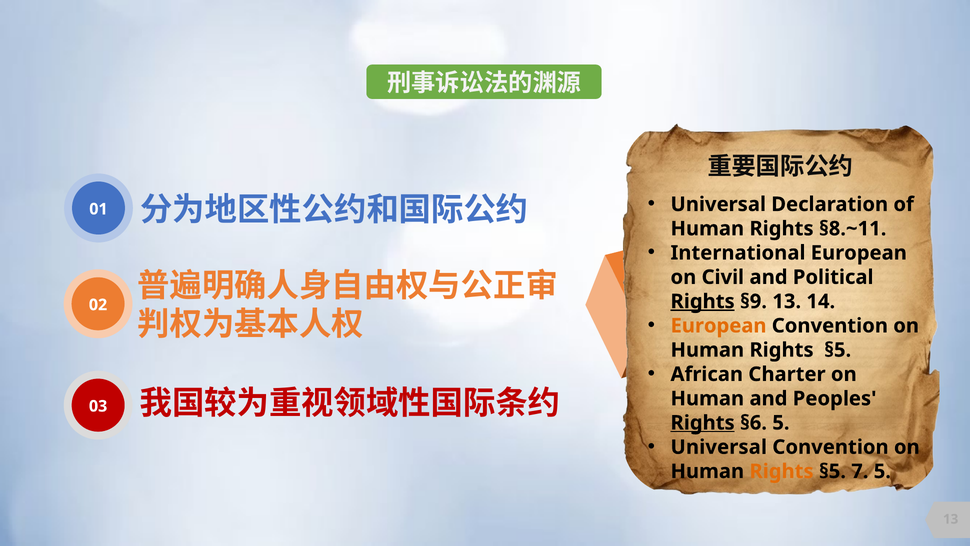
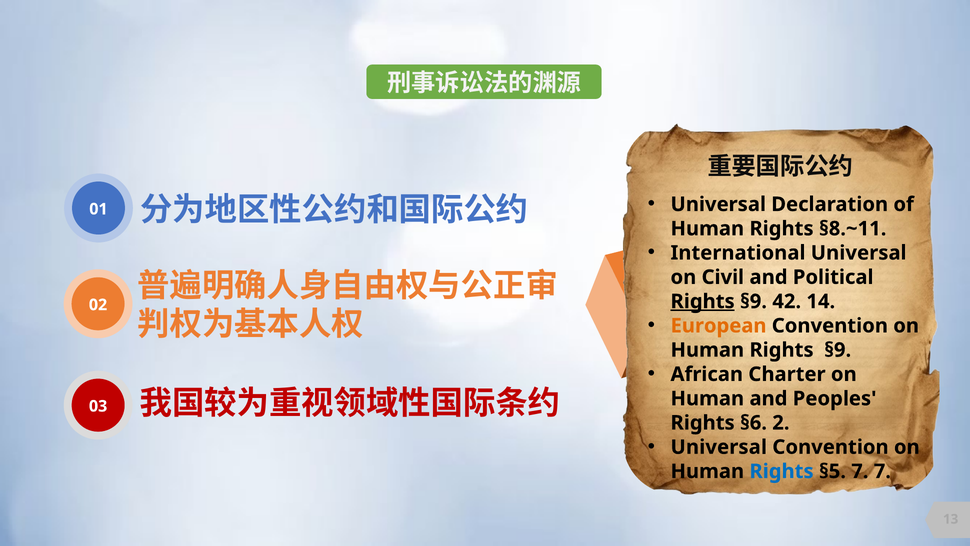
European: European -> Universal (859, 253)
§9 13: 13 -> 42 (787, 301)
§5: §5 -> §9 (838, 350)
Rights underline: present -> none (703, 423)
§6 5: 5 -> 2 (781, 423)
Rights colour: orange -> blue (782, 471)
7 5: 5 -> 7 (882, 471)
